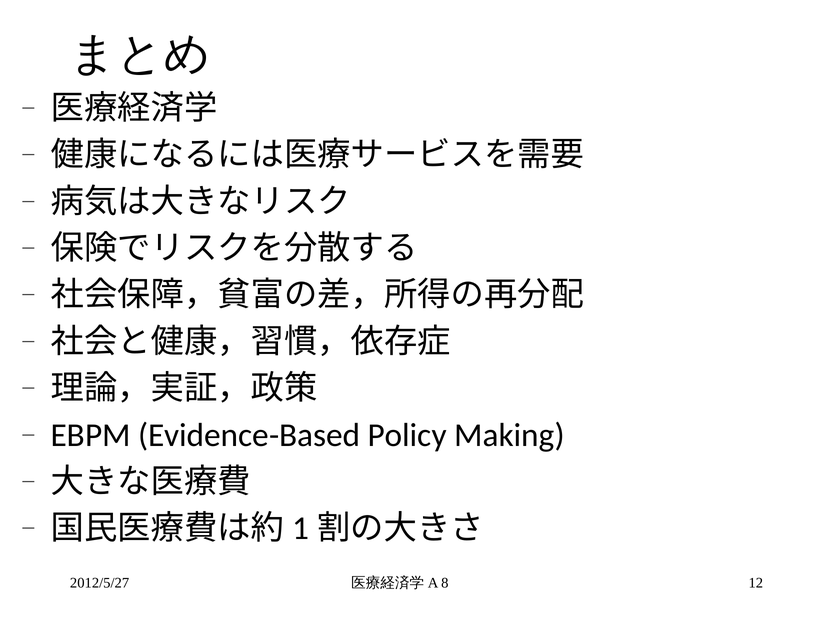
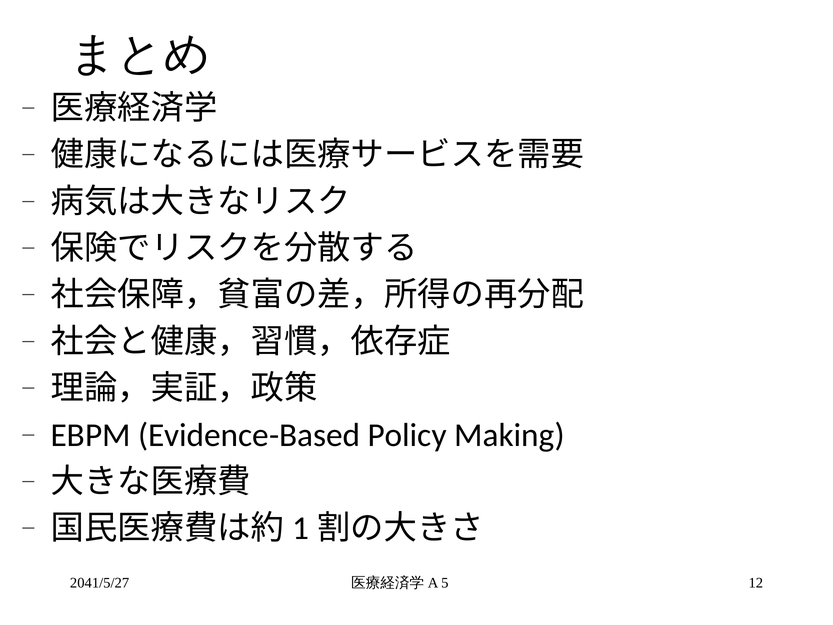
2012/5/27: 2012/5/27 -> 2041/5/27 (100, 583)
8: 8 -> 5 (445, 583)
